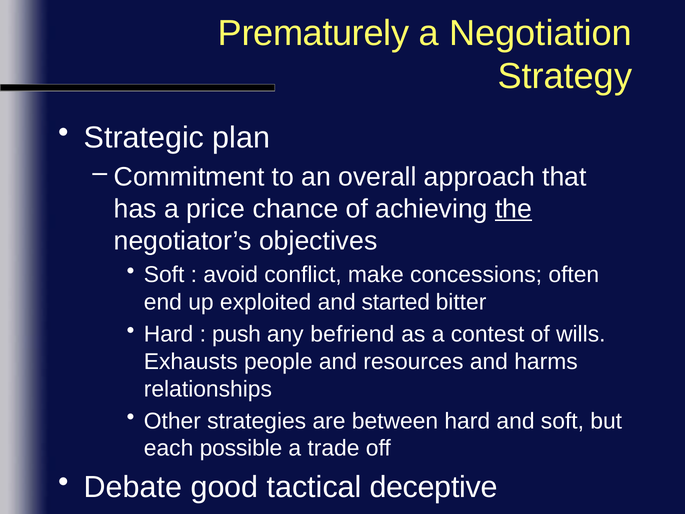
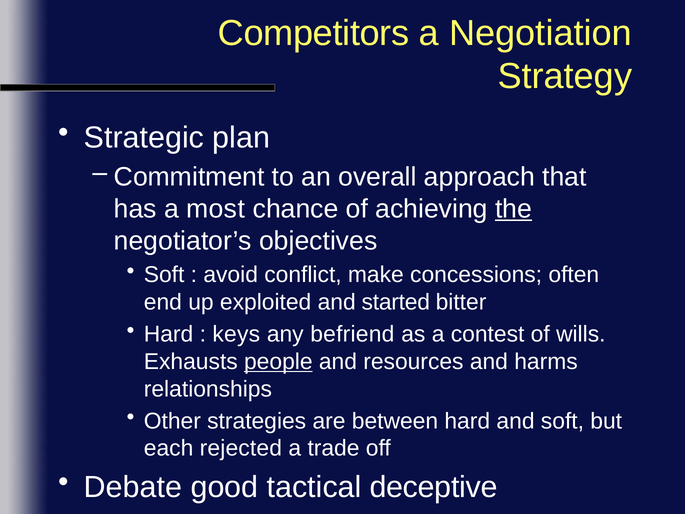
Prematurely: Prematurely -> Competitors (314, 33)
price: price -> most (216, 209)
push: push -> keys (236, 334)
people underline: none -> present (278, 361)
possible: possible -> rejected (241, 448)
